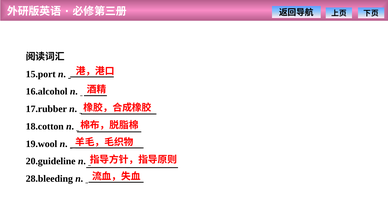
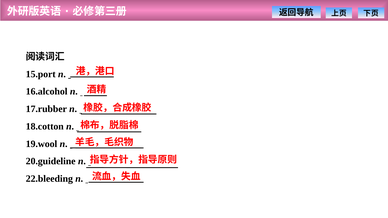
28.bleeding: 28.bleeding -> 22.bleeding (49, 179)
